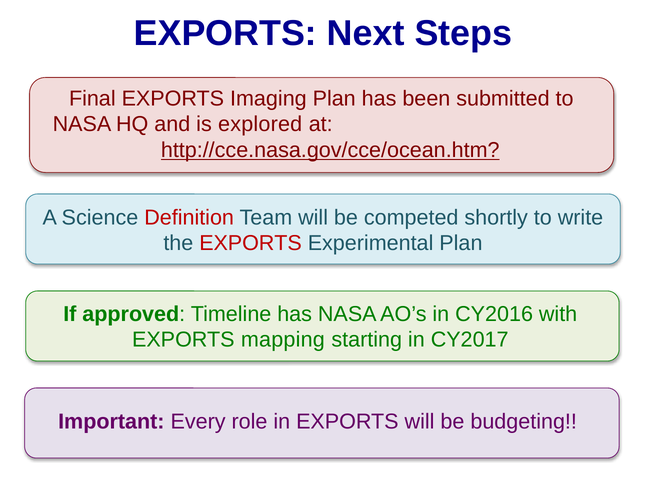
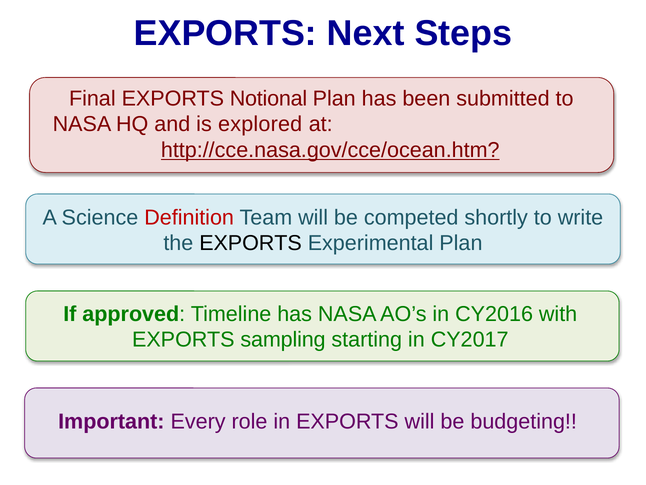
Imaging: Imaging -> Notional (269, 98)
EXPORTS colour: red -> black (251, 243)
mapping: mapping -> sampling (283, 340)
